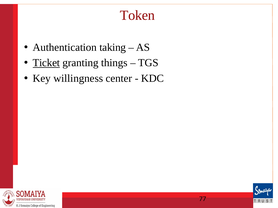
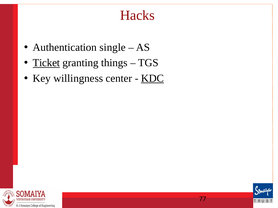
Token: Token -> Hacks (137, 15)
taking: taking -> single (113, 47)
KDC underline: none -> present (152, 78)
